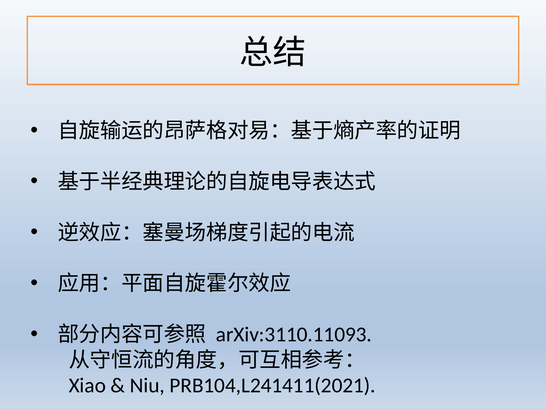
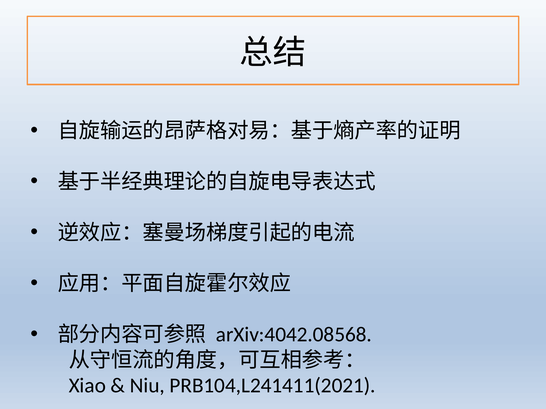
arXiv:3110.11093: arXiv:3110.11093 -> arXiv:4042.08568 (294, 335)
